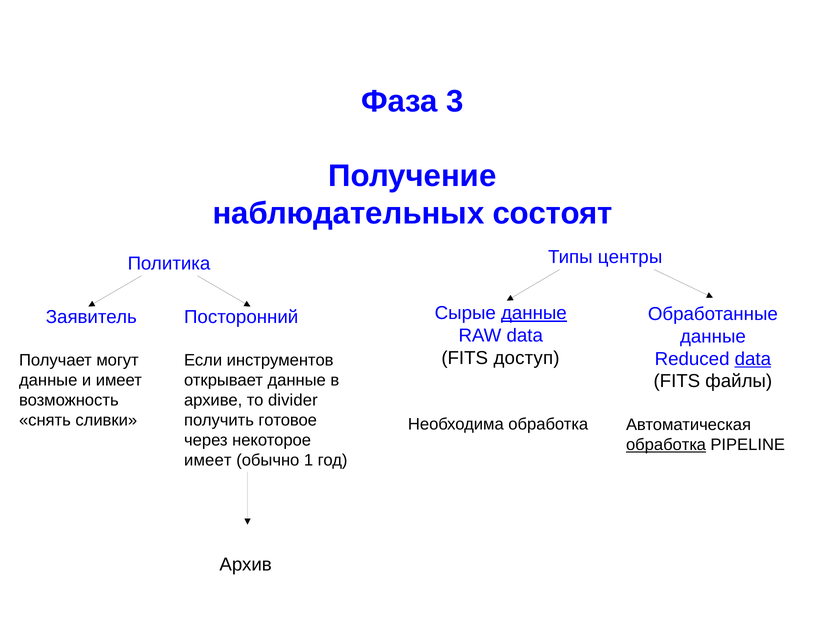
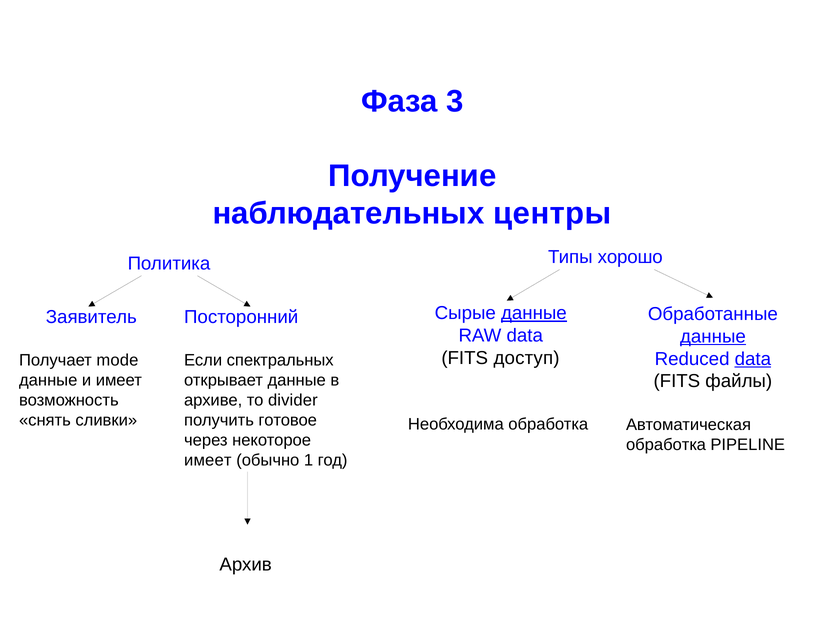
состоят: состоят -> центры (552, 213)
центры: центры -> хорошо (630, 257)
данные underline: none -> present (713, 336)
инструментов: инструментов -> спектральных (280, 360)
могут: могут -> mode (117, 360)
обработка underline: present -> none (666, 445)
